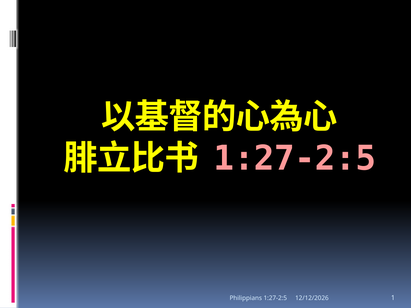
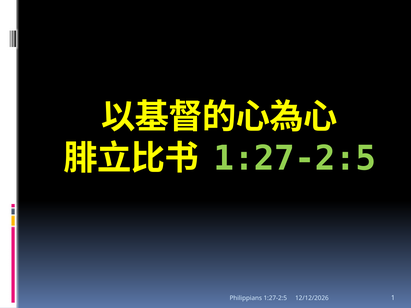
1:27-2:5 colour: pink -> light green (295, 159)
